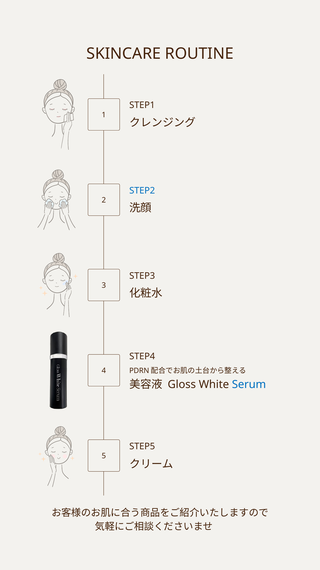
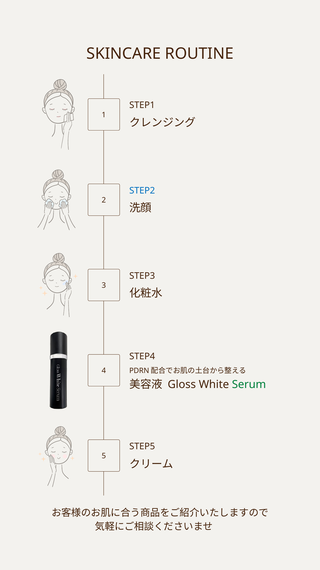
Serum colour: blue -> green (249, 384)
